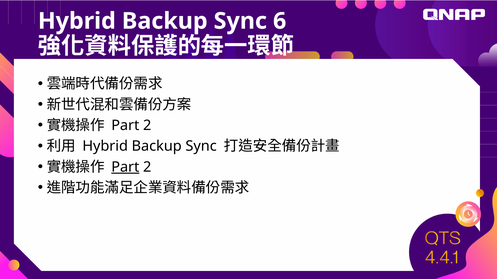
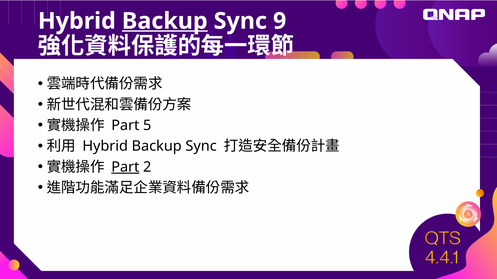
Backup underline: none -> present (165, 21)
6: 6 -> 9 (280, 21)
2: 2 -> 5 (147, 126)
